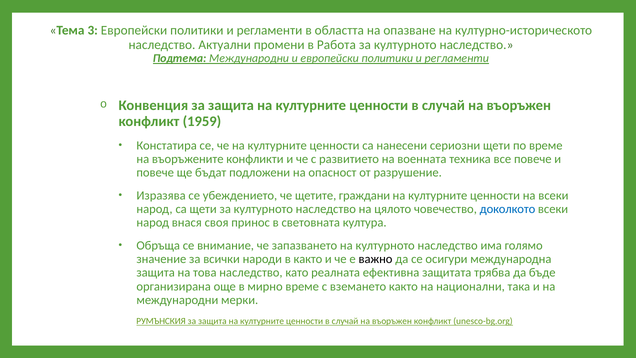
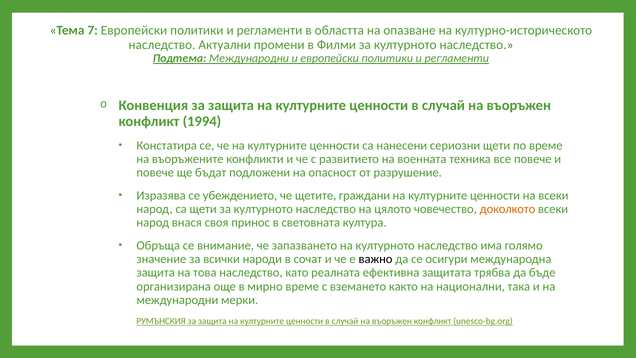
3: 3 -> 7 (93, 30)
Работа: Работа -> Филми (336, 45)
1959: 1959 -> 1994 (202, 121)
доколкото colour: blue -> orange (507, 209)
в както: както -> сочат (308, 259)
